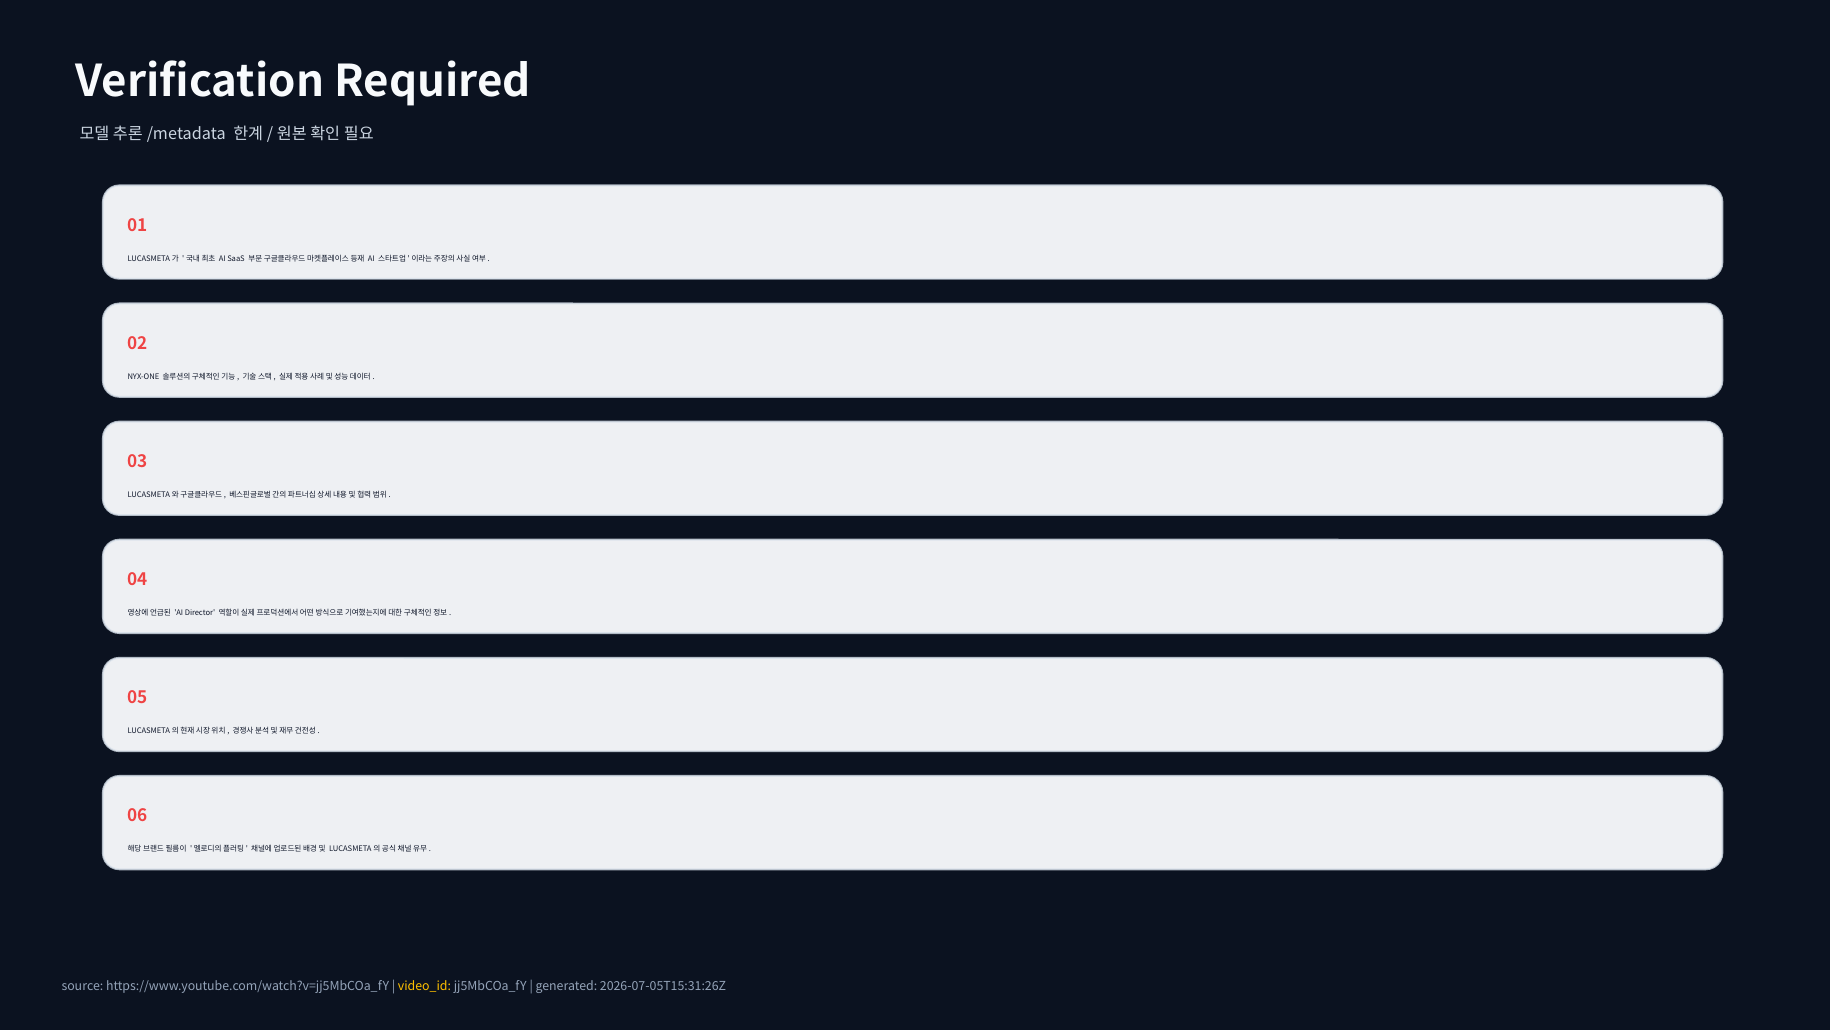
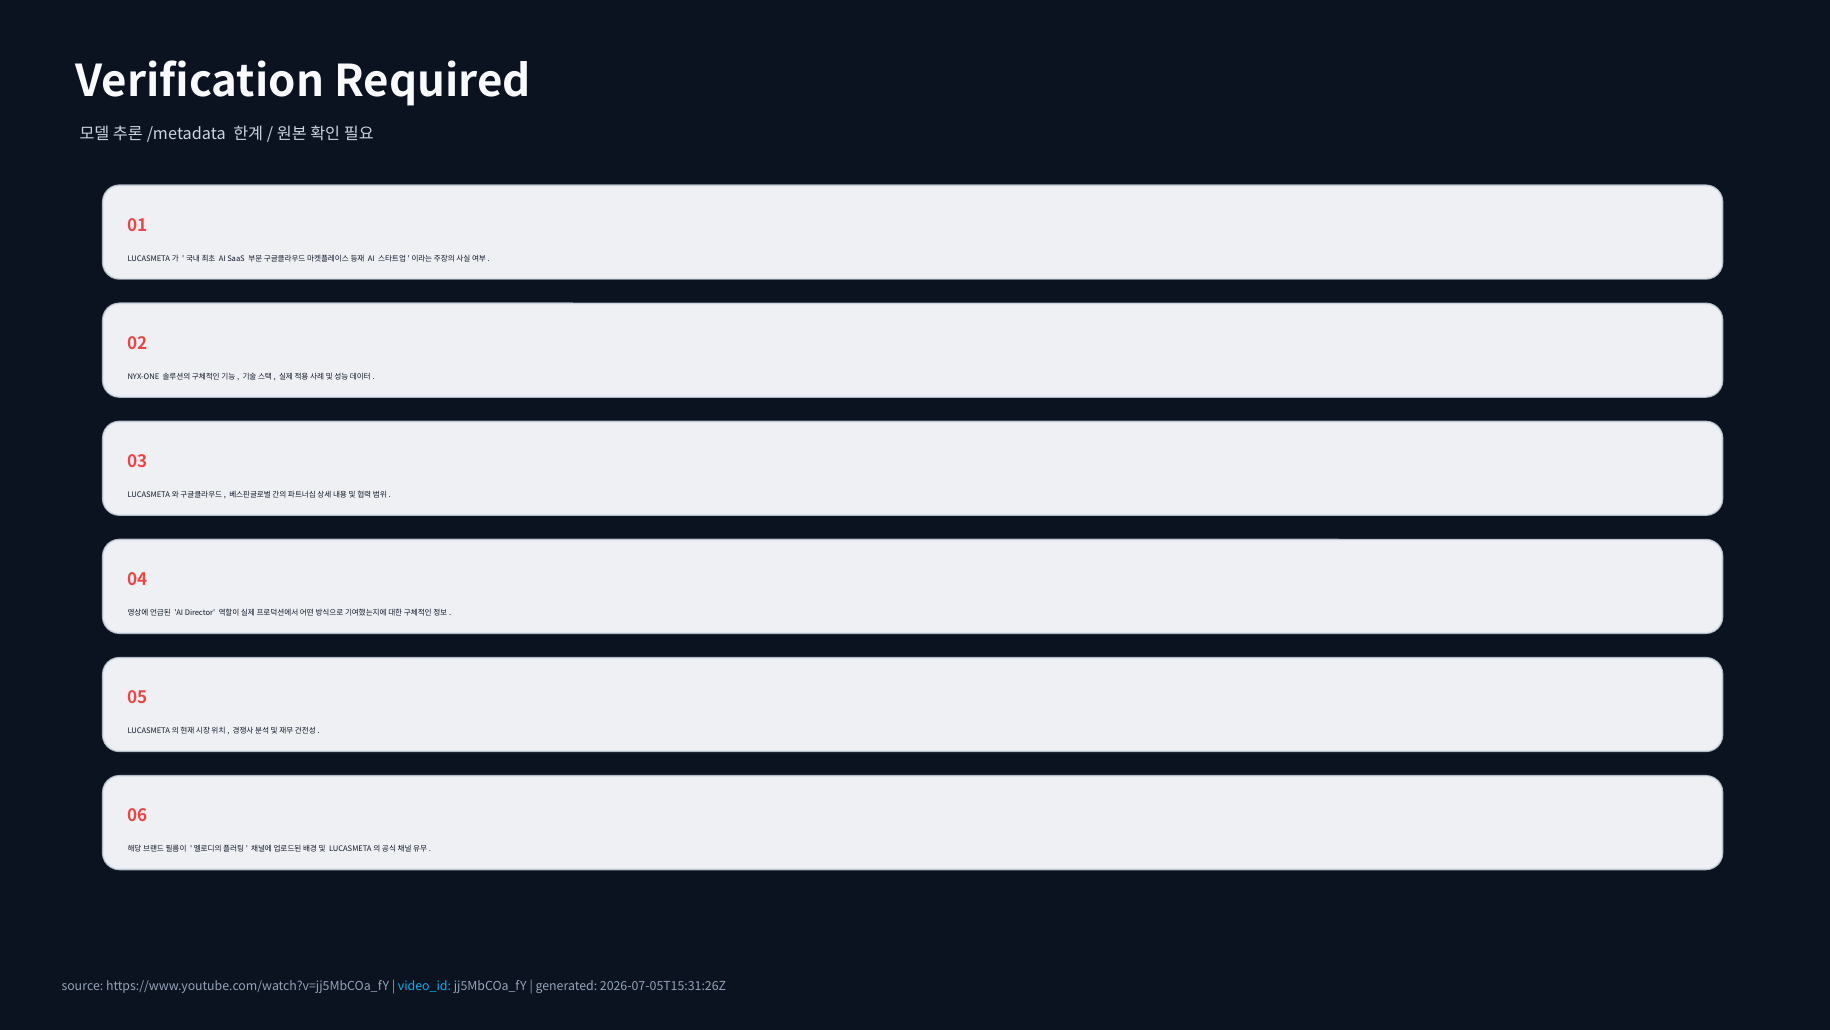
video_id colour: yellow -> light blue (424, 986)
